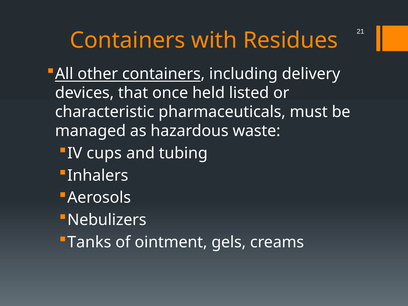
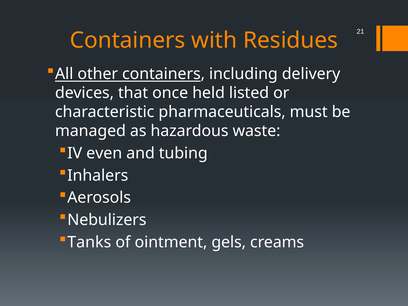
cups: cups -> even (104, 153)
